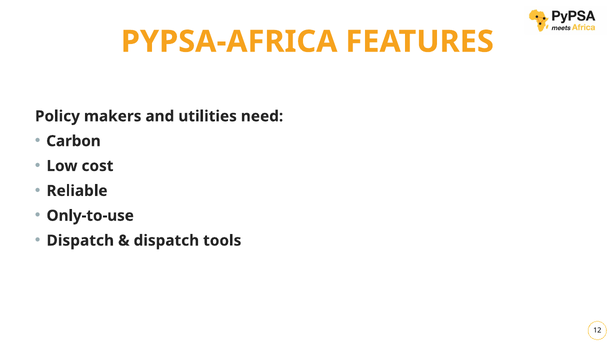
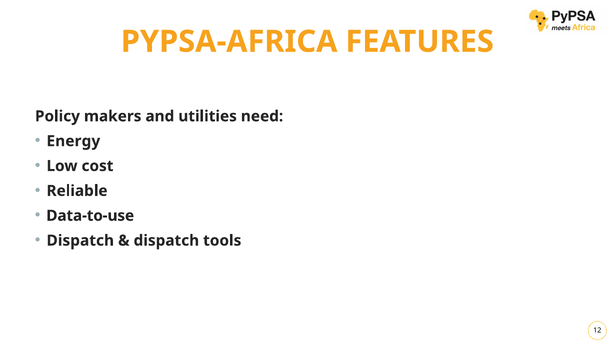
Carbon: Carbon -> Energy (73, 141)
Only-to-use: Only-to-use -> Data-to-use (90, 216)
